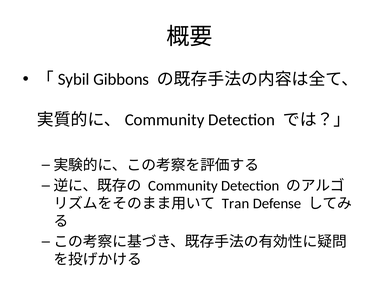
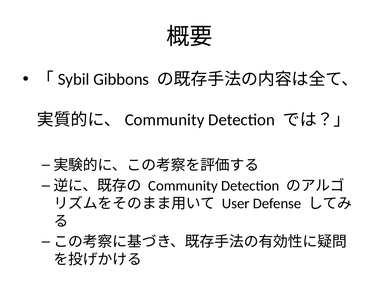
Tran: Tran -> User (236, 204)
